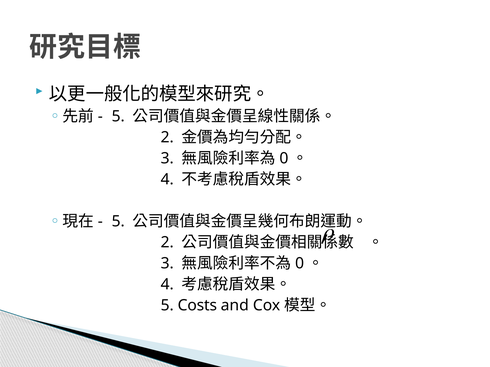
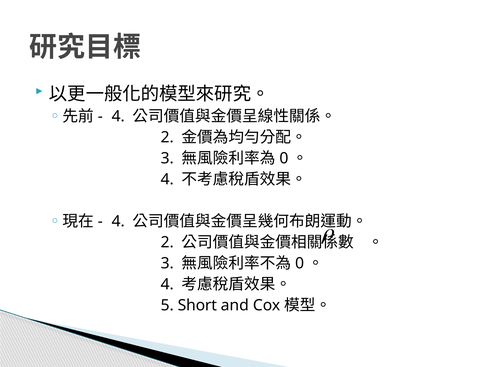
5: 5 -> 4 (118, 117)
5: 5 -> 4 (118, 222)
Costs: Costs -> Short (197, 306)
